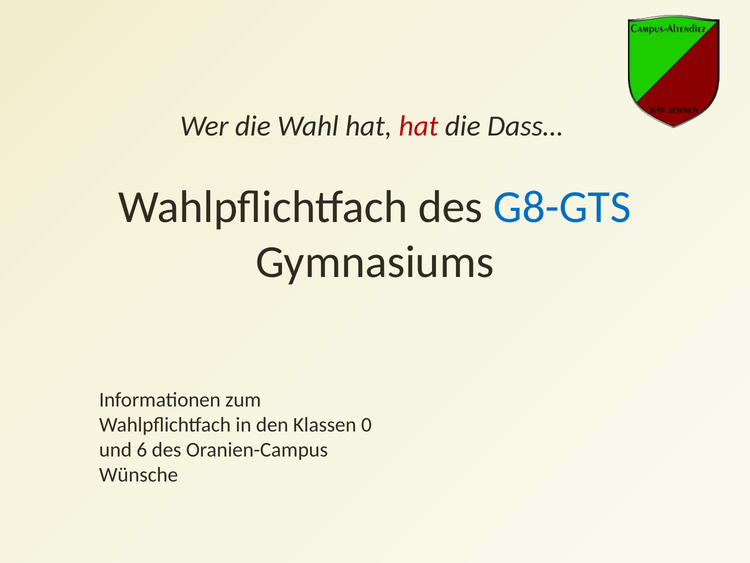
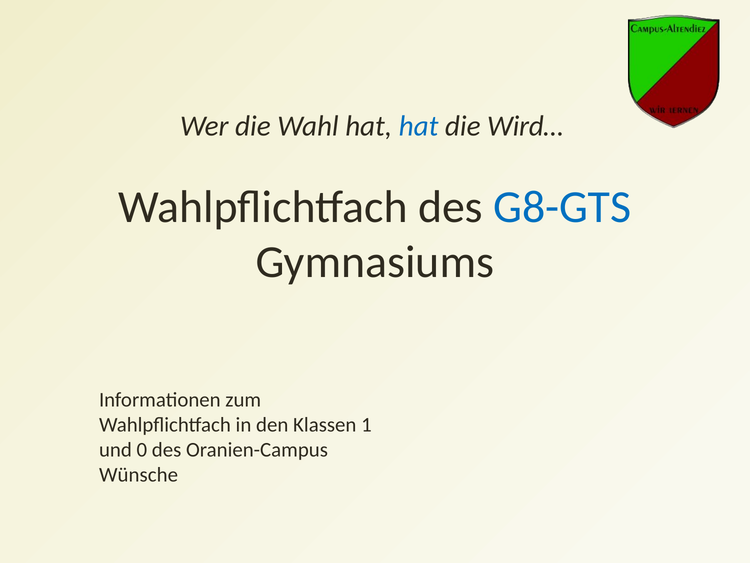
hat colour: red -> blue (419, 126)
Dass…: Dass… -> Wird… (525, 126)
0: 0 -> 1 (366, 424)
6: 6 -> 0 (142, 449)
